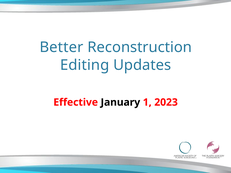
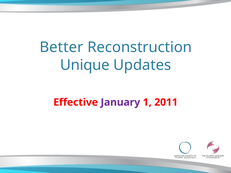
Editing: Editing -> Unique (85, 65)
January colour: black -> purple (120, 102)
2023: 2023 -> 2011 (166, 102)
